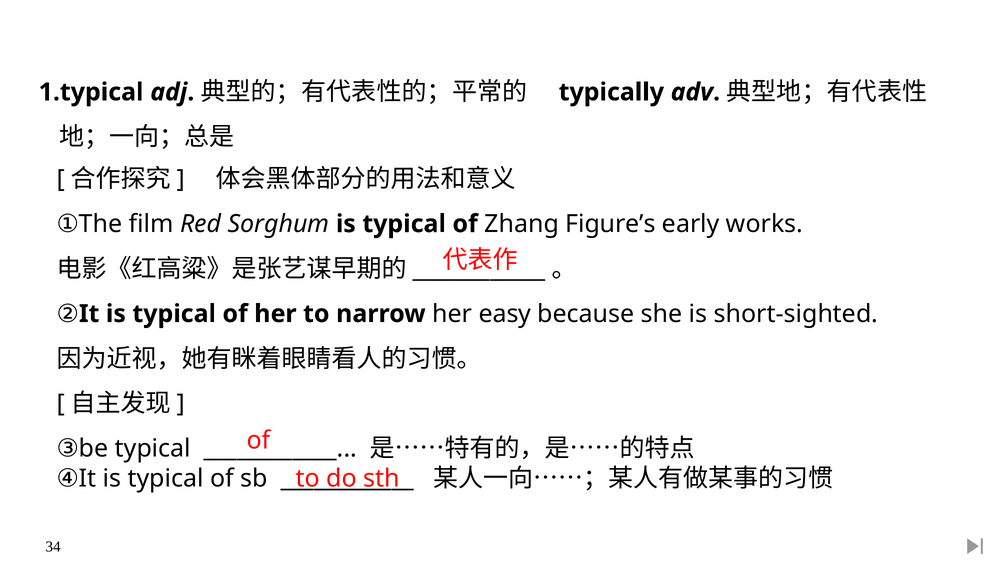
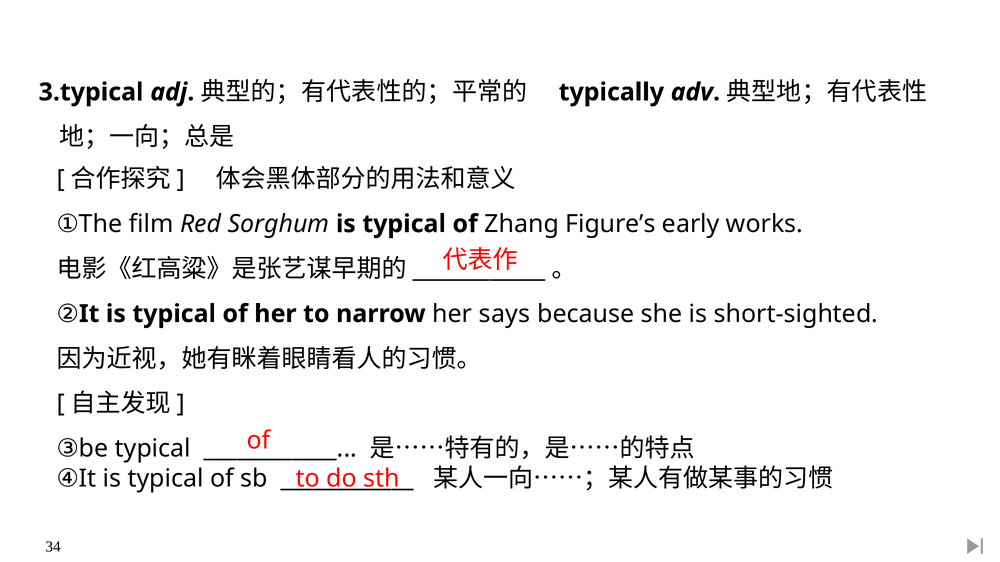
1.typical: 1.typical -> 3.typical (91, 92)
easy: easy -> says (505, 314)
